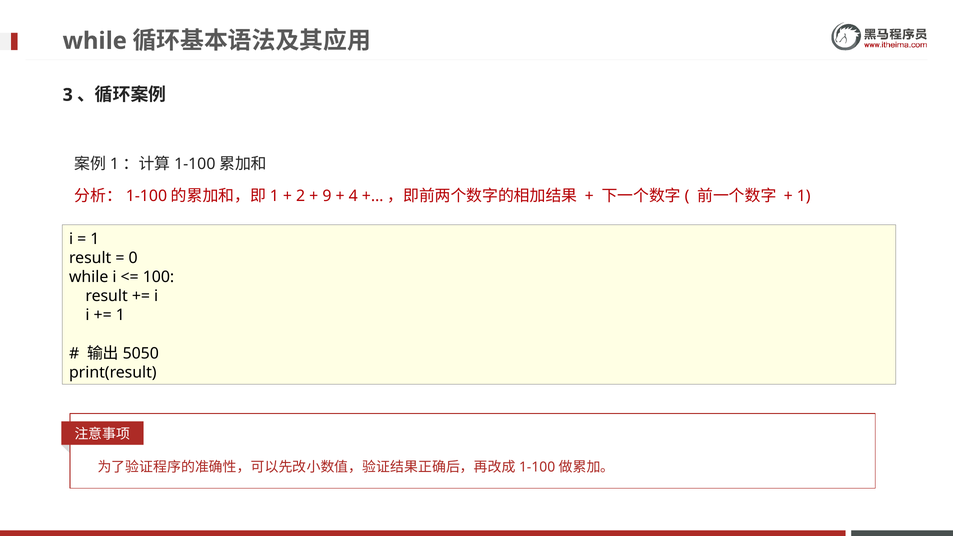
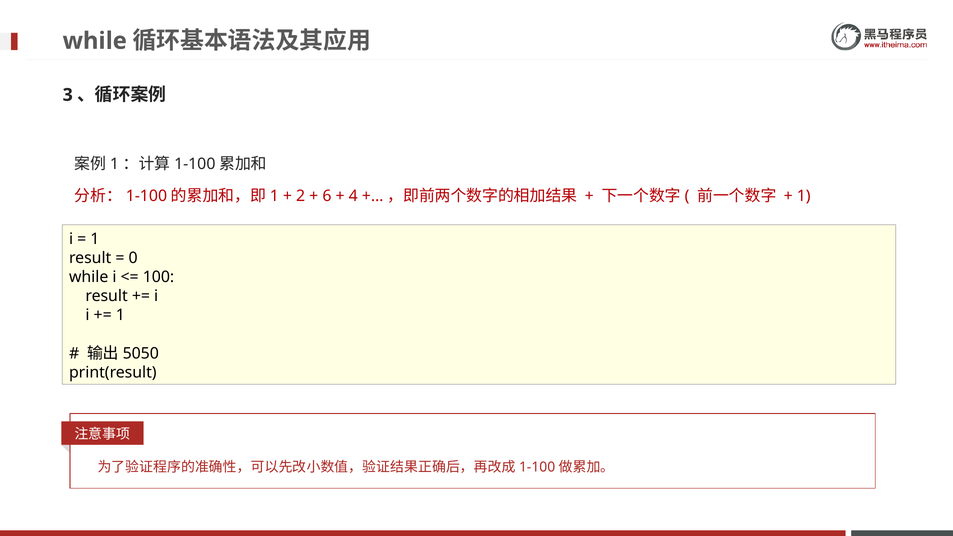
9: 9 -> 6 (327, 196)
